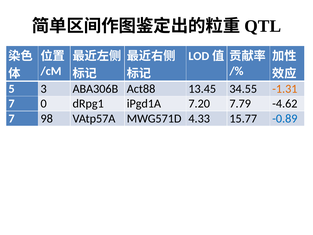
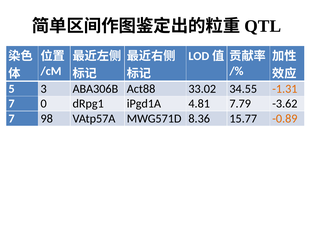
13.45: 13.45 -> 33.02 (202, 89)
7.20: 7.20 -> 4.81 (199, 104)
-4.62: -4.62 -> -3.62 (285, 104)
4.33: 4.33 -> 8.36 (199, 118)
-0.89 colour: blue -> orange (285, 118)
